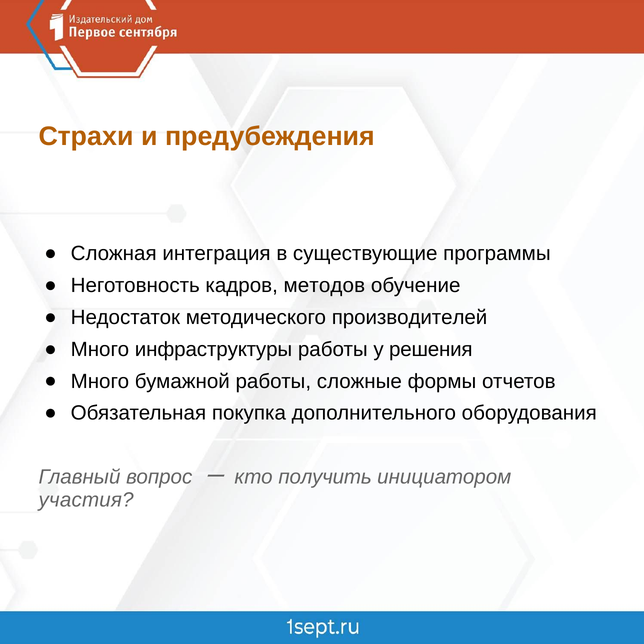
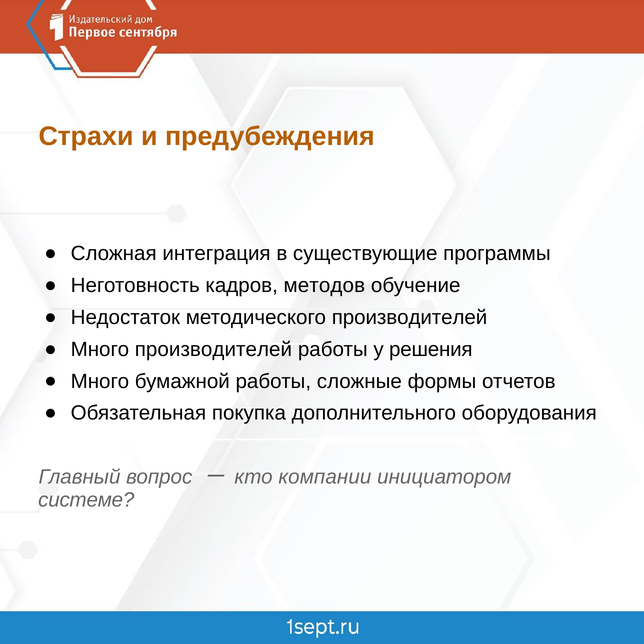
Много инфраструктуры: инфраструктуры -> производителей (213, 349)
получить: получить -> компании (325, 477)
участия: участия -> системе (86, 500)
